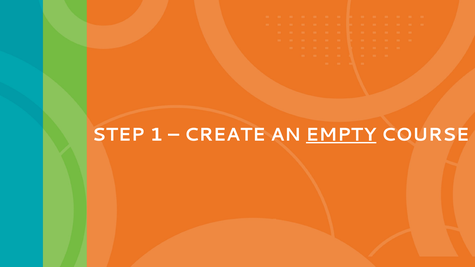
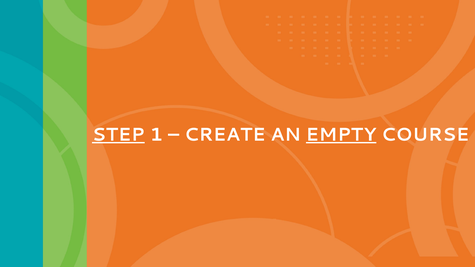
STEP underline: none -> present (118, 135)
